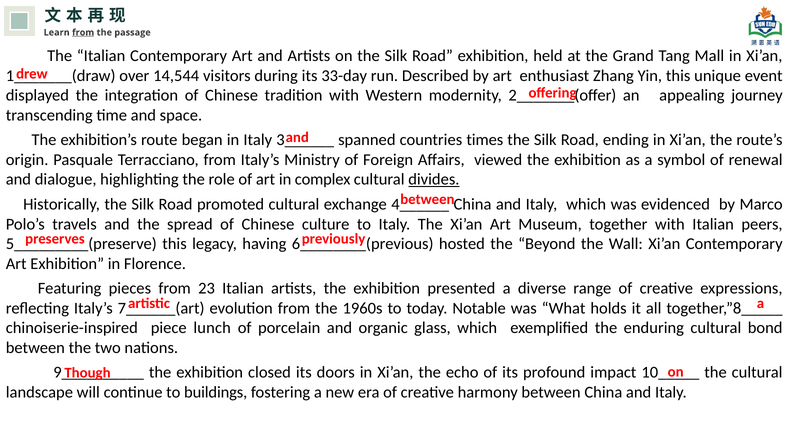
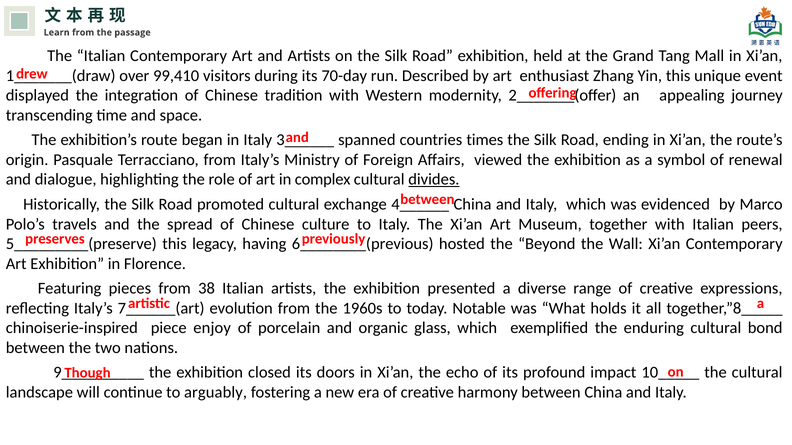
from underline: present -> none (83, 33)
14,544: 14,544 -> 99,410 (176, 76)
33-day: 33-day -> 70-day (344, 76)
23: 23 -> 38 (207, 289)
lunch: lunch -> enjoy (212, 328)
buildings: buildings -> arguably (216, 393)
